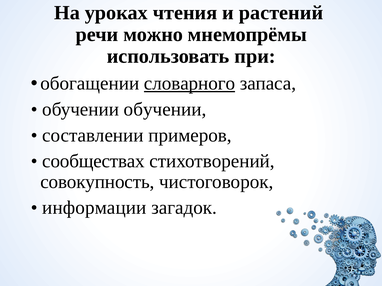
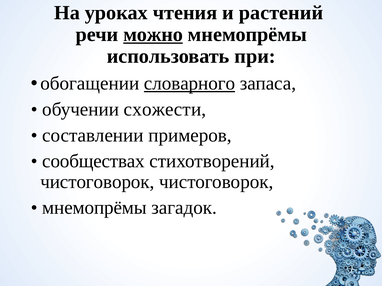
можно underline: none -> present (153, 35)
обучении обучении: обучении -> схожести (165, 110)
совокупность: совокупность -> чистоговорок (97, 182)
информации: информации -> мнемопрёмы (94, 208)
